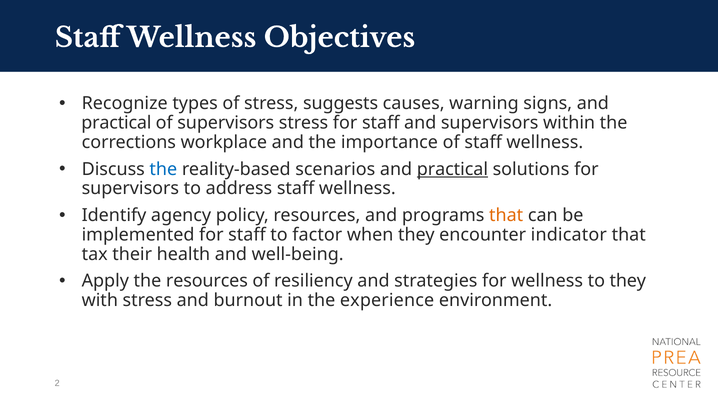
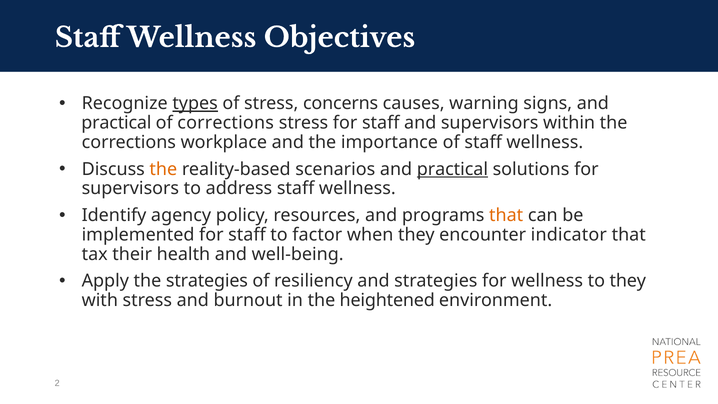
types underline: none -> present (195, 103)
suggests: suggests -> concerns (341, 103)
of supervisors: supervisors -> corrections (226, 123)
the colour: blue -> orange (163, 169)
the resources: resources -> strategies (207, 281)
experience: experience -> heightened (387, 300)
